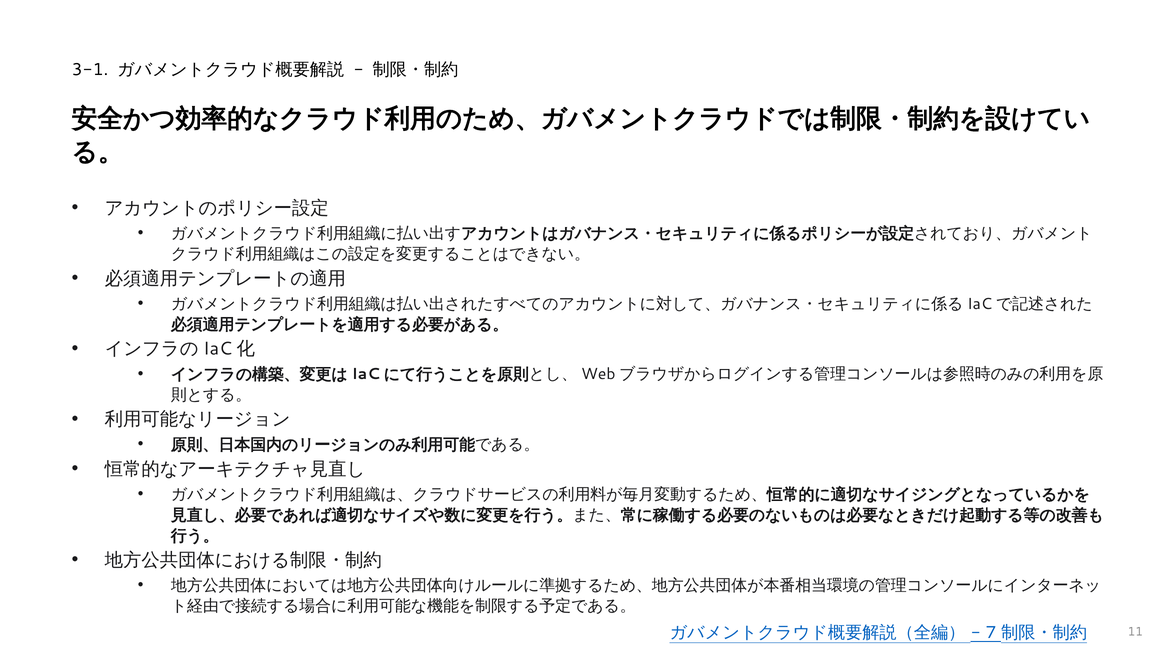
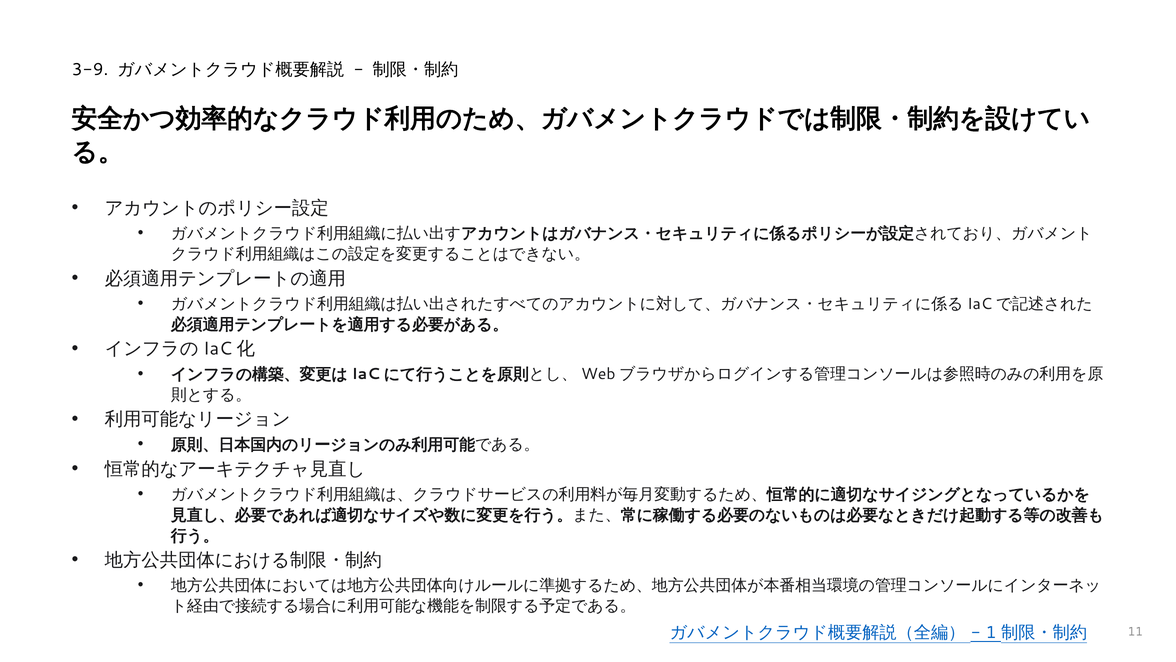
3-1: 3-1 -> 3-9 (90, 69)
7: 7 -> 1 (991, 632)
